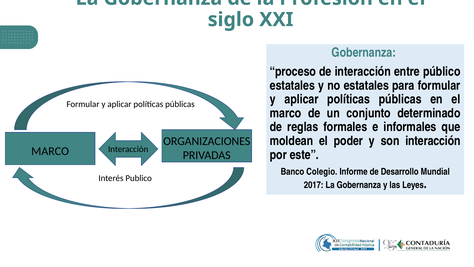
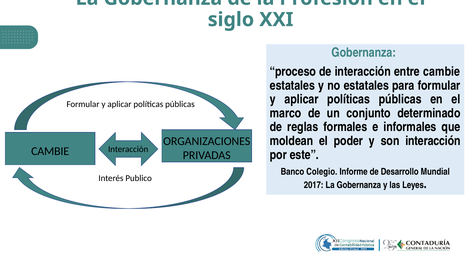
entre público: público -> cambie (442, 71)
MARCO: MARCO -> CAMBIE (50, 151)
